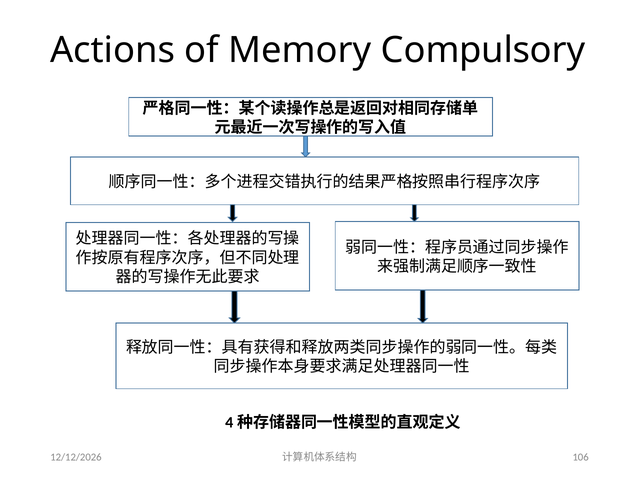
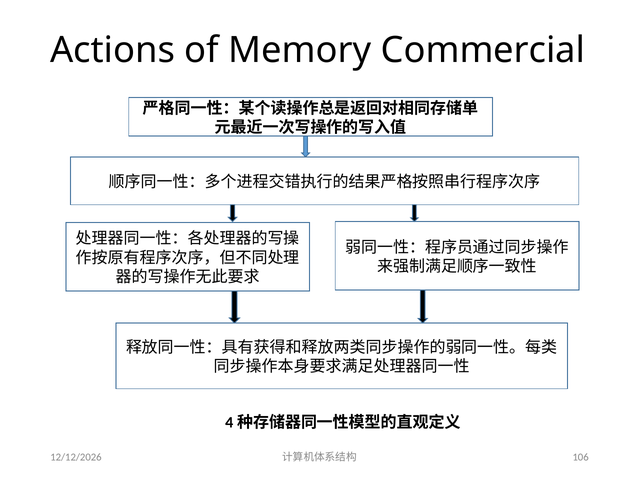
Compulsory: Compulsory -> Commercial (483, 50)
